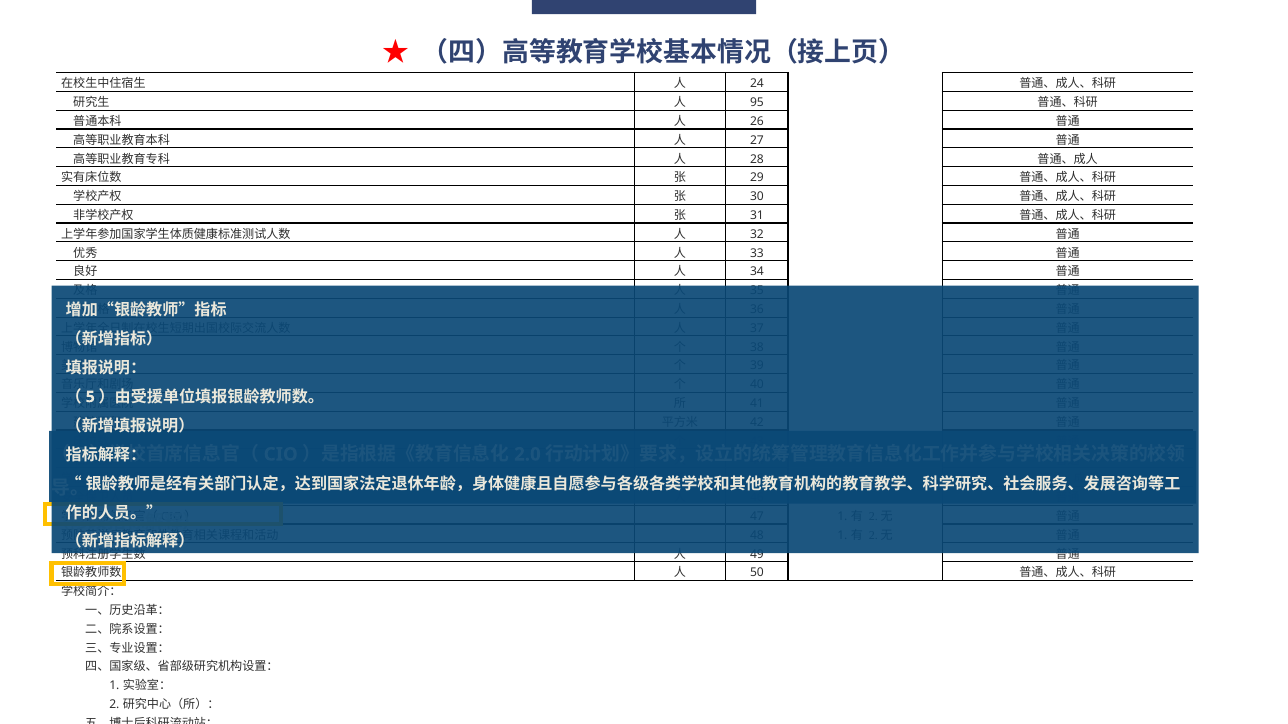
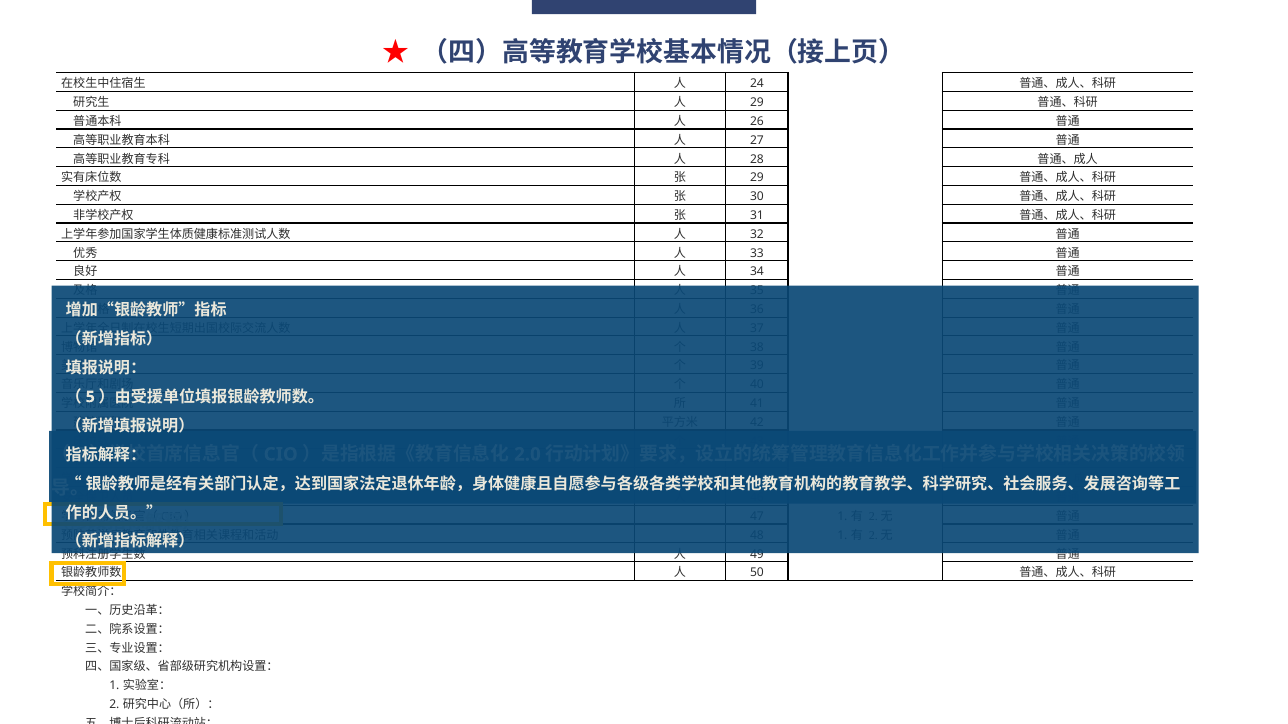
95: 95 -> 29 (757, 103)
